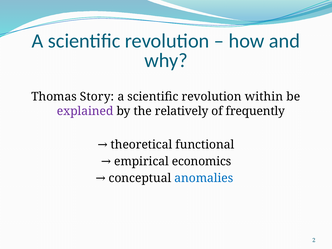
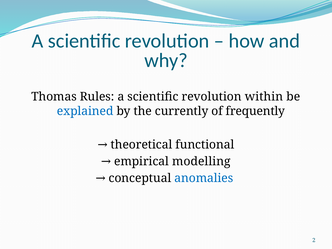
Story: Story -> Rules (97, 97)
explained colour: purple -> blue (85, 111)
relatively: relatively -> currently (182, 111)
economics: economics -> modelling (201, 161)
